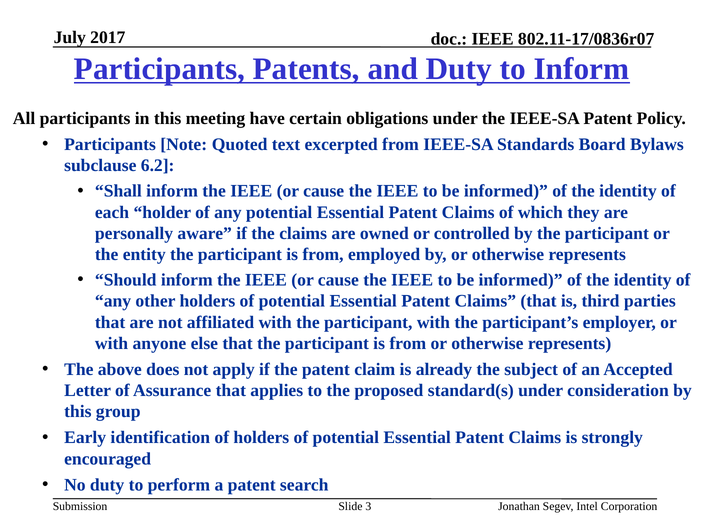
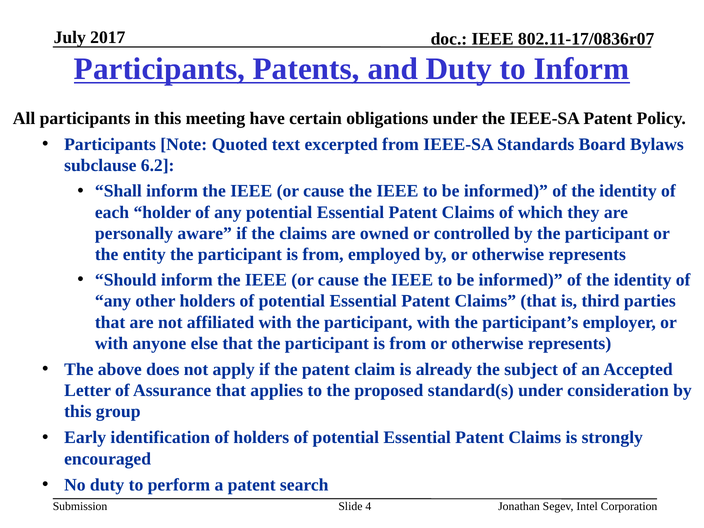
3: 3 -> 4 (368, 506)
